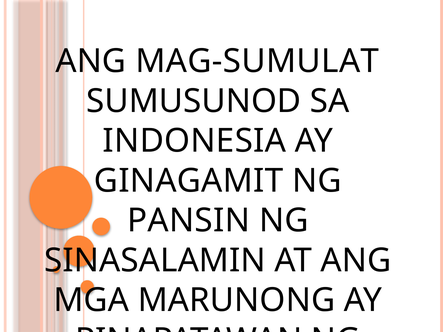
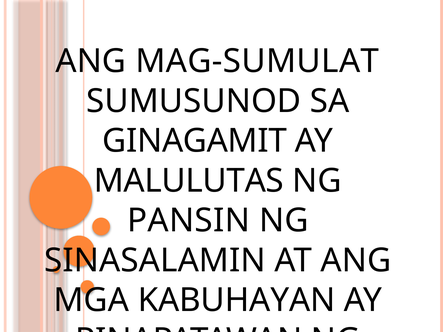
INDONESIA: INDONESIA -> GINAGAMIT (195, 141)
GINAGAMIT: GINAGAMIT -> MALULUTAS (189, 181)
MARUNONG: MARUNONG -> KABUHAYAN (237, 301)
